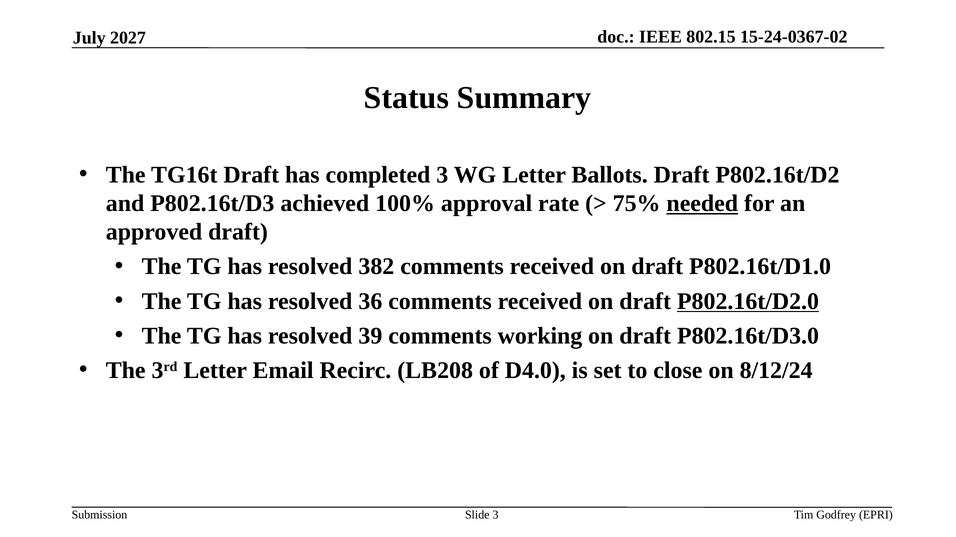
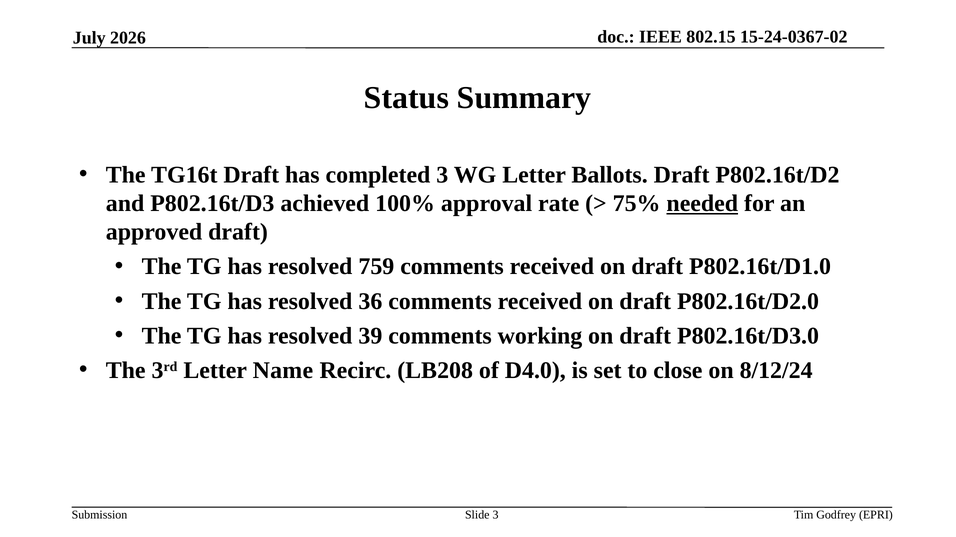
2027: 2027 -> 2026 (128, 38)
382: 382 -> 759 (376, 267)
P802.16t/D2.0 underline: present -> none (748, 302)
Email: Email -> Name (283, 371)
